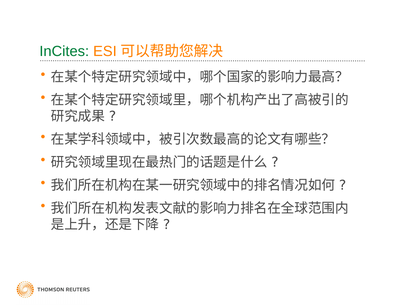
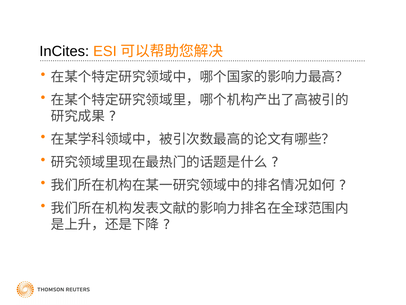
InCites colour: green -> black (64, 51)
